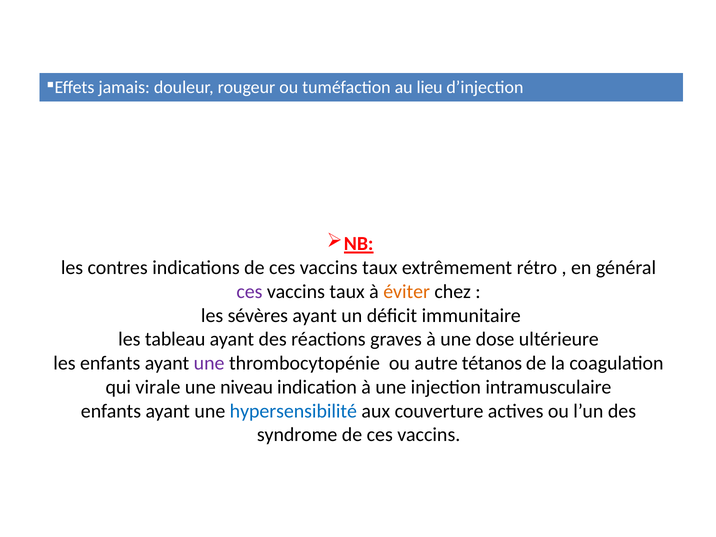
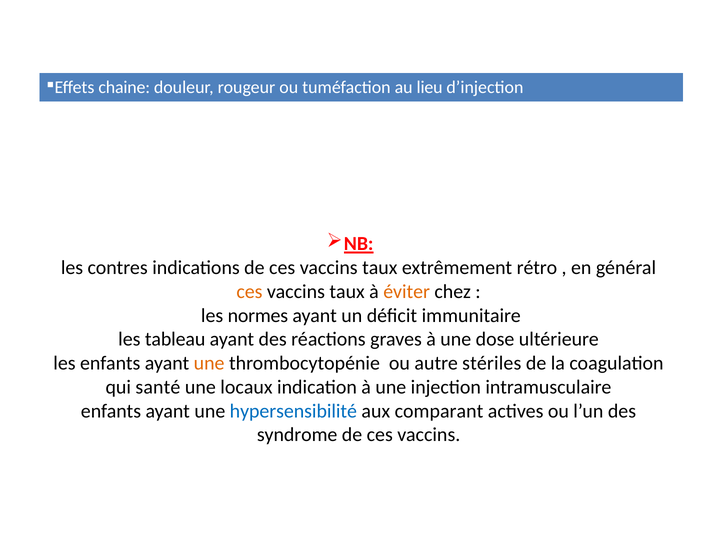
jamais: jamais -> chaine (124, 87)
ces colour: purple -> orange (249, 292)
sévères: sévères -> normes (258, 316)
une colour: purple -> orange (209, 363)
tétanos: tétanos -> stériles (492, 363)
virale: virale -> santé (158, 387)
niveau: niveau -> locaux (246, 387)
couverture: couverture -> comparant (439, 411)
